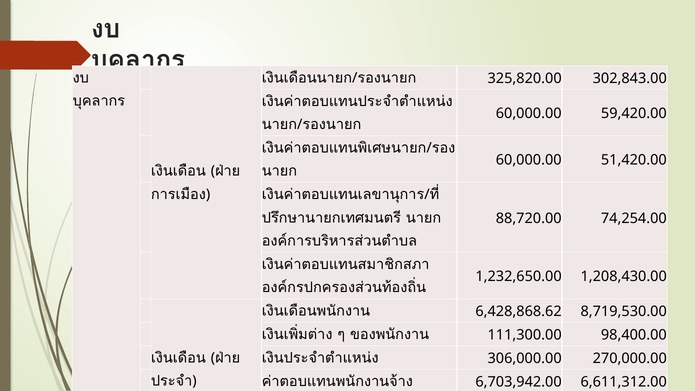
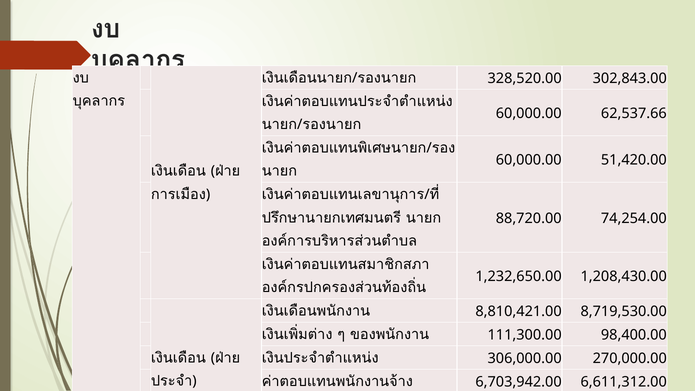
325,820.00: 325,820.00 -> 328,520.00 (525, 79)
59,420.00: 59,420.00 -> 62,537.66 (634, 114)
6,428,868.62: 6,428,868.62 -> 8,810,421.00 (519, 311)
